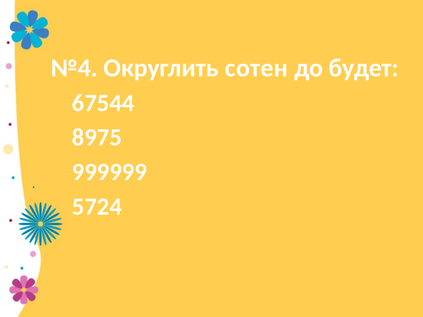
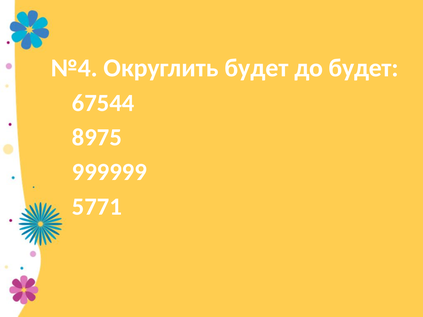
Округлить сотен: сотен -> будет (257, 68)
5724: 5724 -> 5771 (97, 207)
